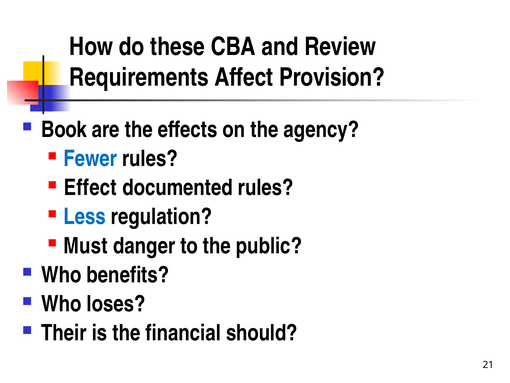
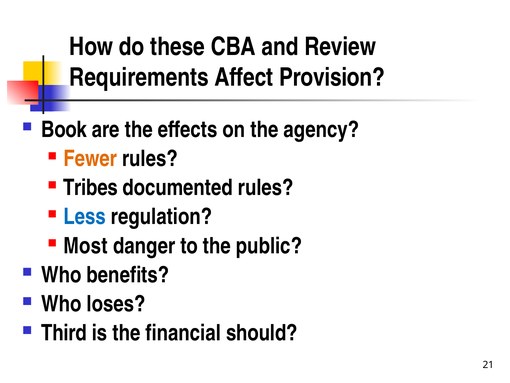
Fewer colour: blue -> orange (90, 158)
Effect: Effect -> Tribes (91, 187)
Must: Must -> Most (86, 246)
Their: Their -> Third (64, 333)
